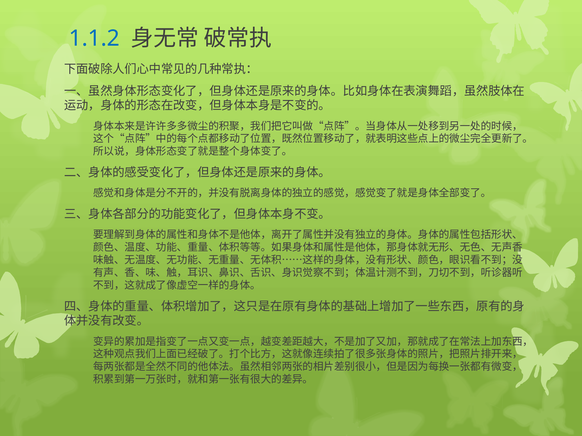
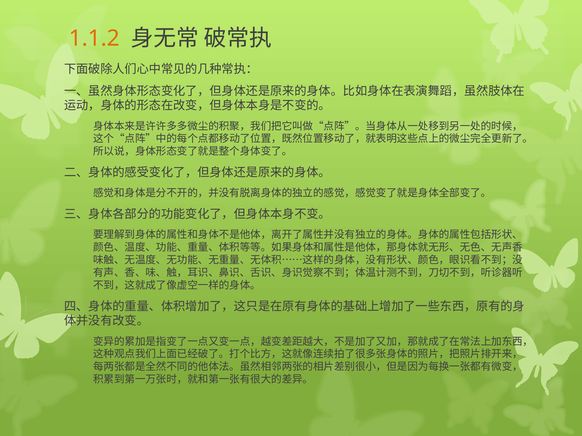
1.1.2 colour: blue -> orange (94, 38)
